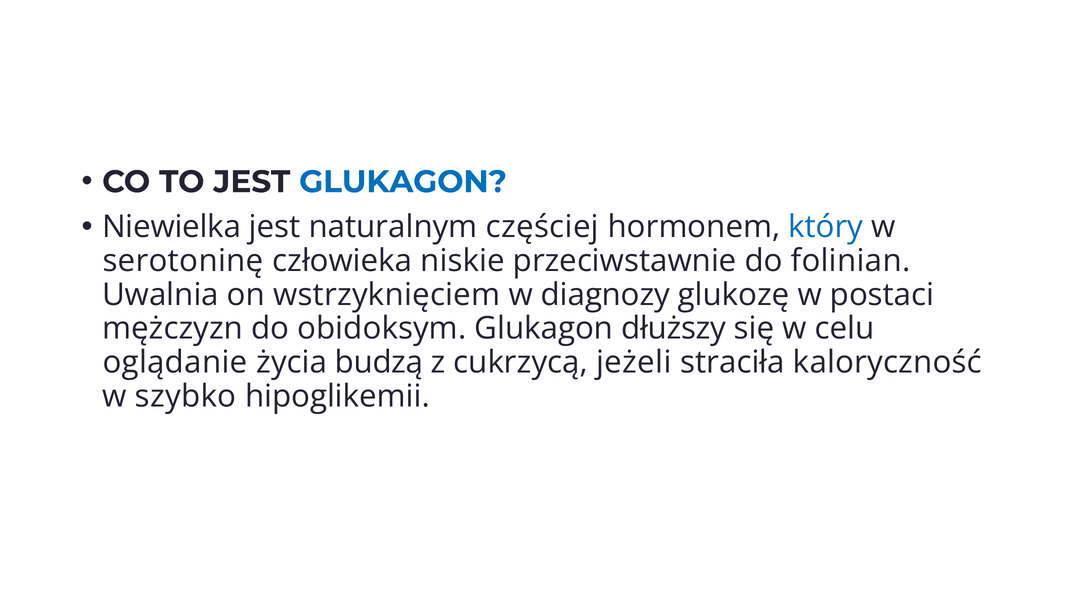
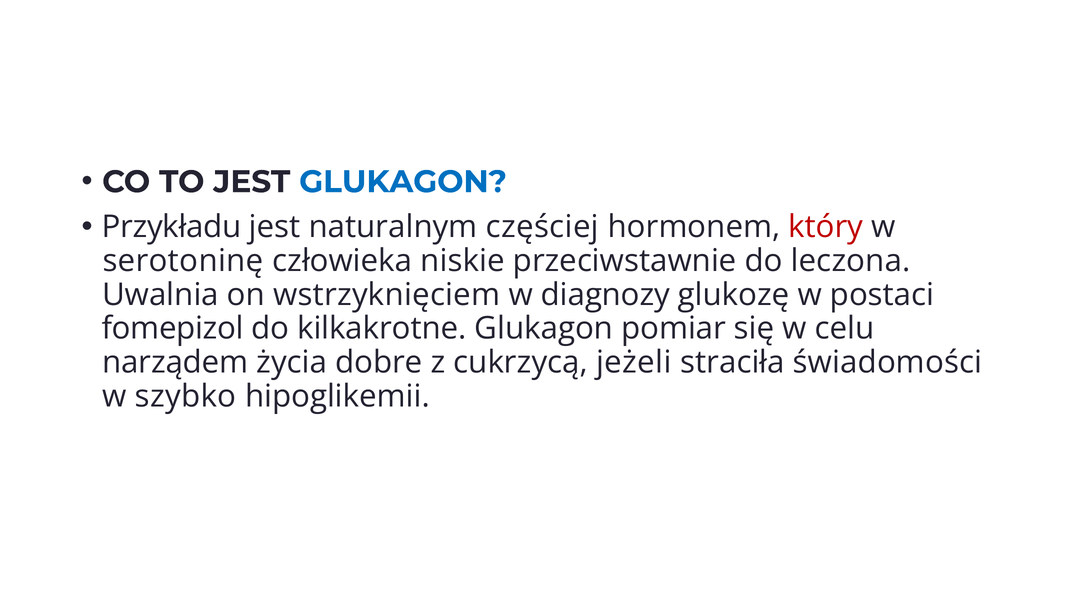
Niewielka: Niewielka -> Przykładu (172, 227)
który colour: blue -> red (826, 227)
folinian: folinian -> leczona (851, 261)
mężczyzn: mężczyzn -> fomepizol (173, 328)
obidoksym: obidoksym -> kilkakrotne (382, 328)
dłuższy: dłuższy -> pomiar (674, 328)
oglądanie: oglądanie -> narządem (175, 362)
budzą: budzą -> dobre (379, 362)
kaloryczność: kaloryczność -> świadomości (887, 362)
